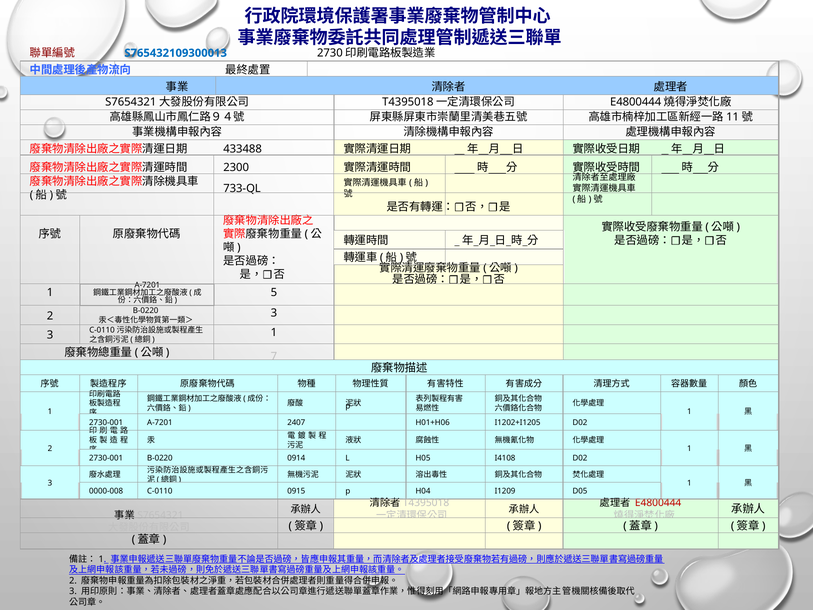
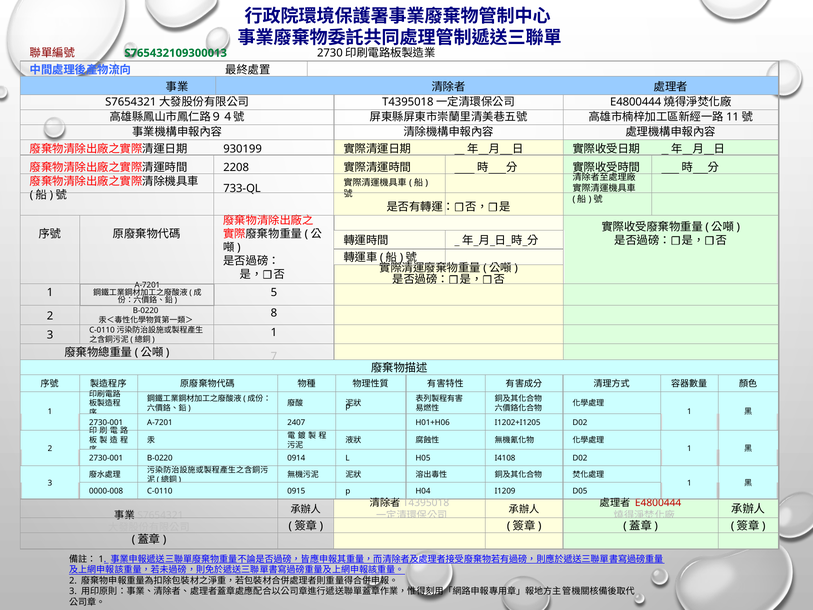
S765432109300013 colour: blue -> green (176, 53)
433488: 433488 -> 930199 (243, 149)
2300: 2300 -> 2208 (236, 168)
3: 3 -> 8 (274, 313)
